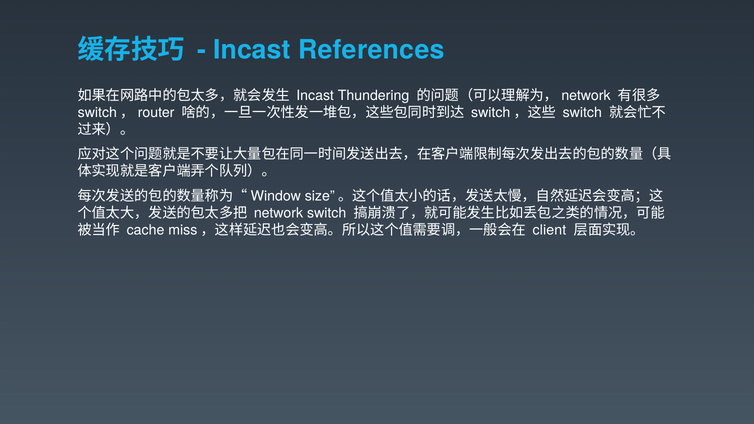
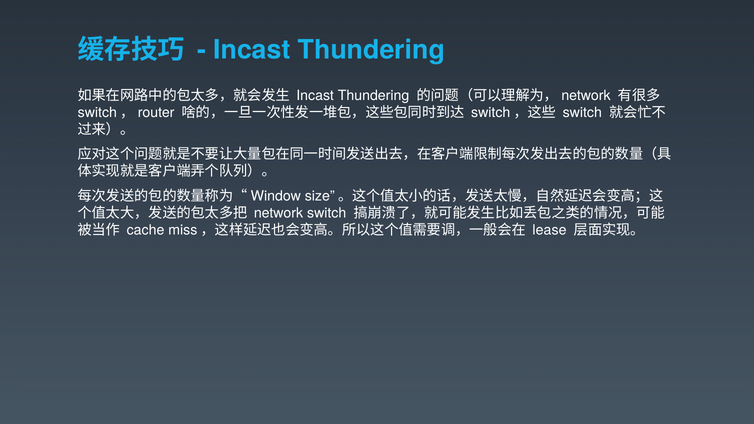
References: References -> Thundering (371, 50)
client: client -> lease (549, 230)
